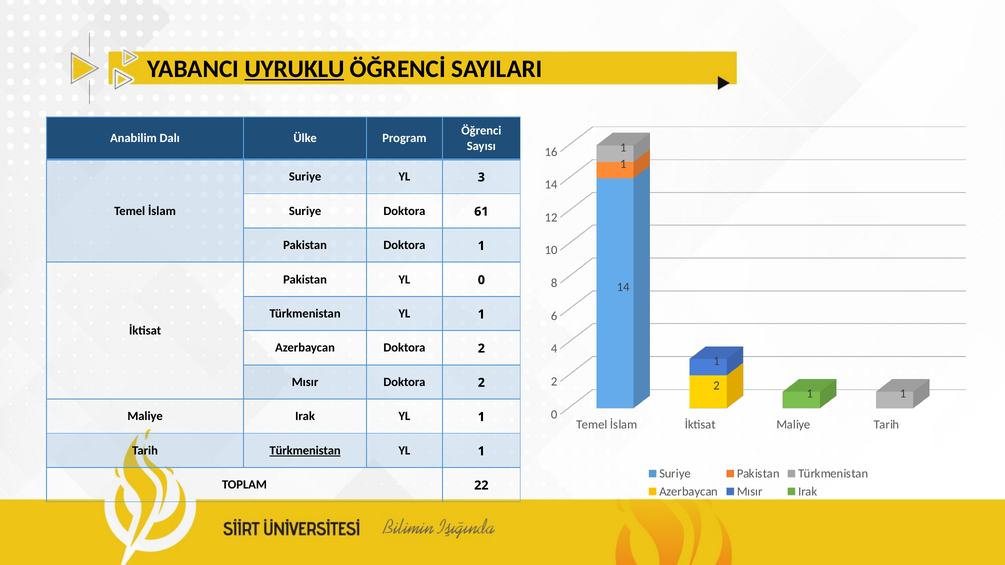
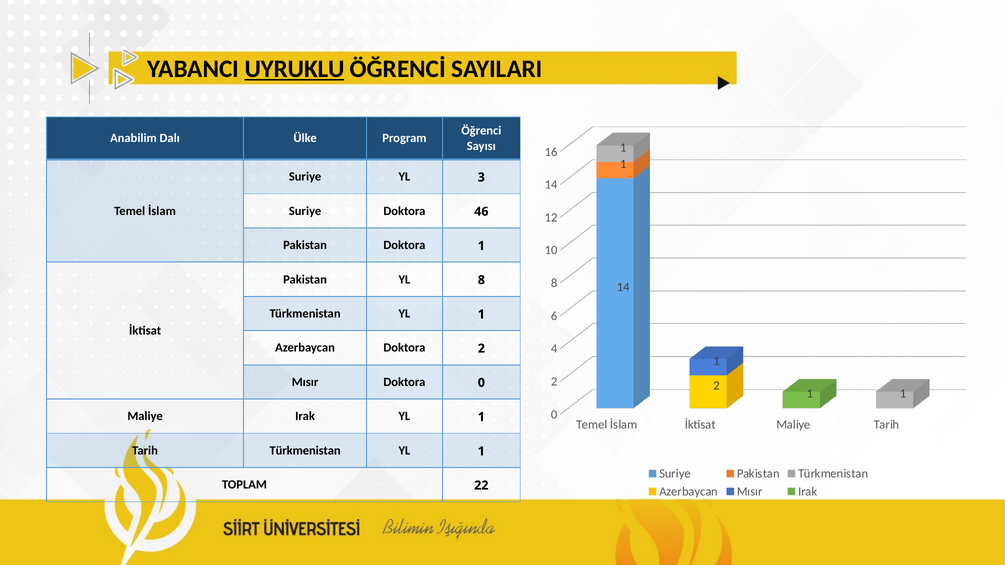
61: 61 -> 46 (481, 212)
YL 0: 0 -> 8 (481, 280)
Mısır Doktora 2: 2 -> 0 (481, 383)
Türkmenistan underline: present -> none (305, 451)
